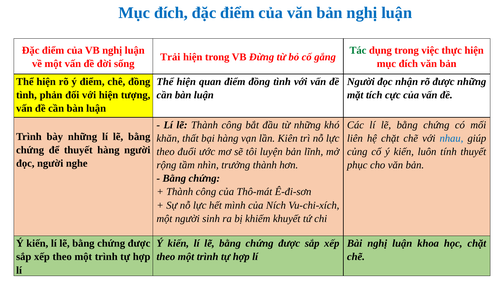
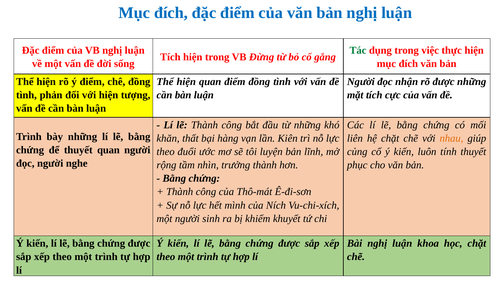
Trải: Trải -> Tích (170, 57)
nhau colour: blue -> orange (451, 139)
thuyết hàng: hàng -> quan (108, 150)
